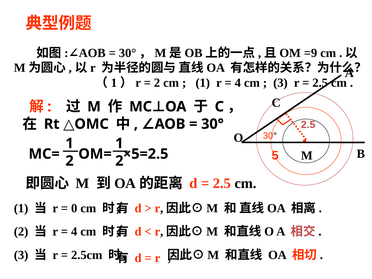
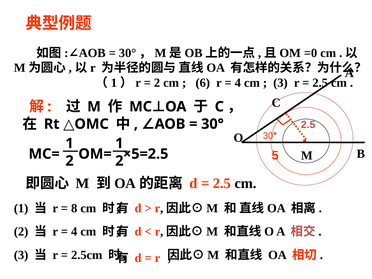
=9: =9 -> =0 (311, 53)
1: 1 -> 6 (203, 83)
0: 0 -> 8 (74, 208)
